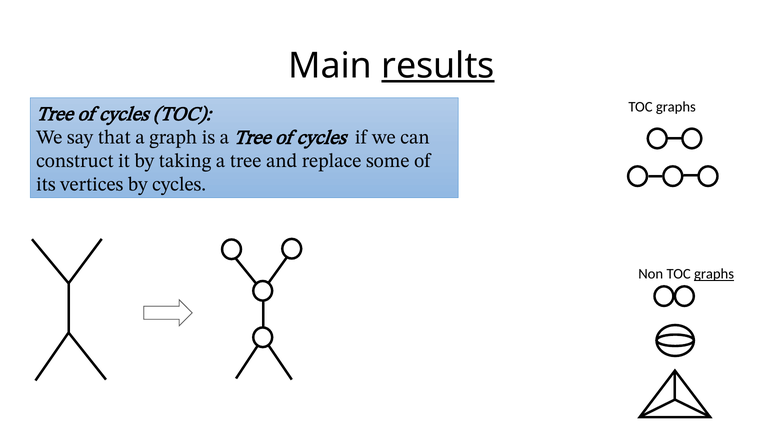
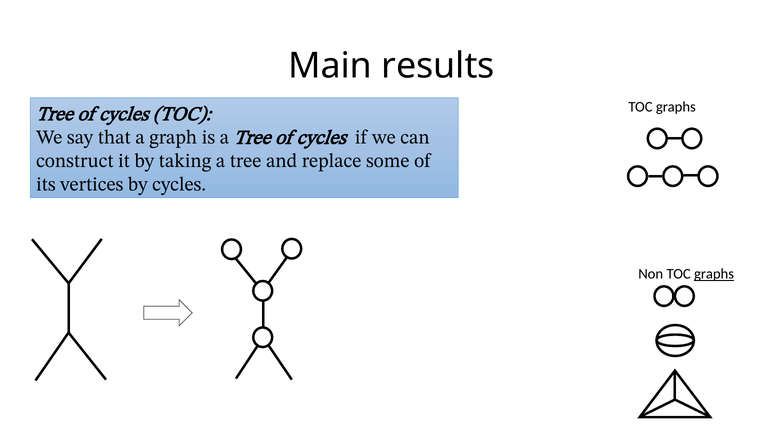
results underline: present -> none (438, 66)
